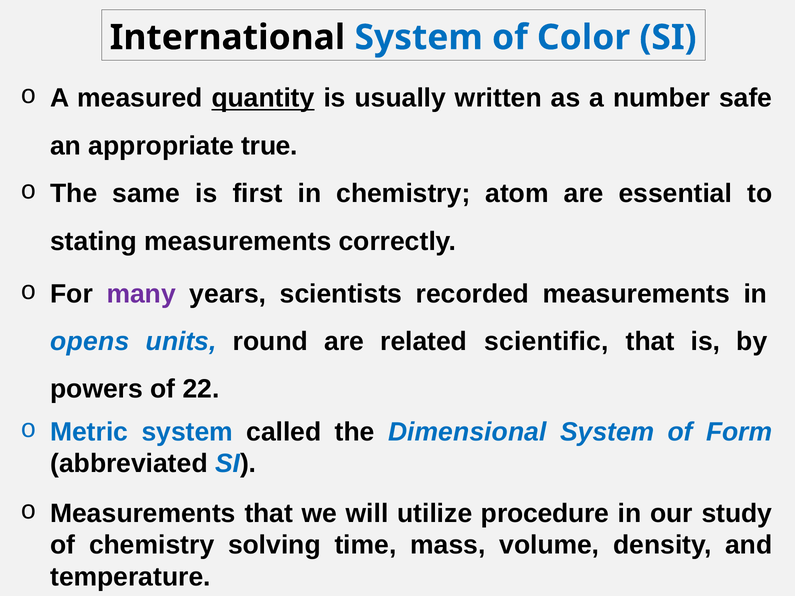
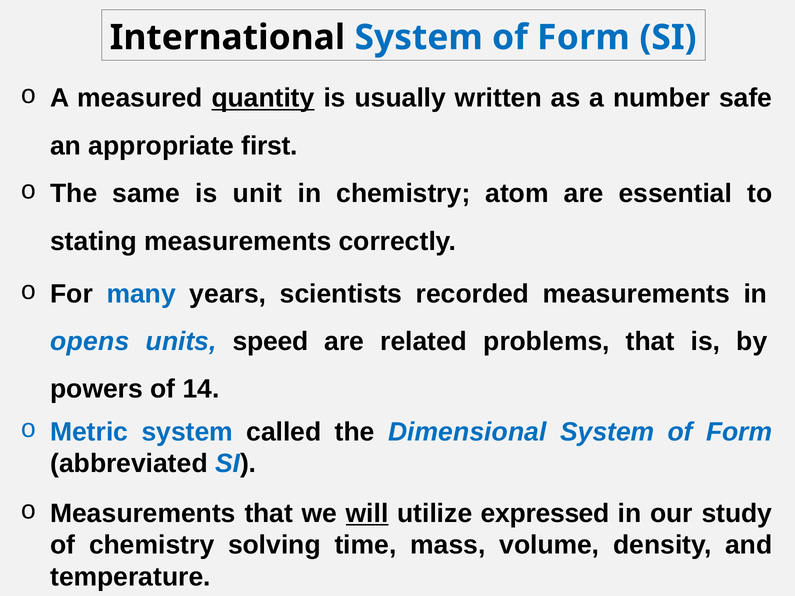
Color: Color -> Form (583, 38)
true: true -> first (270, 146)
first: first -> unit (257, 194)
many colour: purple -> blue (141, 294)
round: round -> speed (271, 342)
scientific: scientific -> problems (547, 342)
22: 22 -> 14 (201, 389)
will underline: none -> present (367, 514)
procedure: procedure -> expressed (545, 514)
